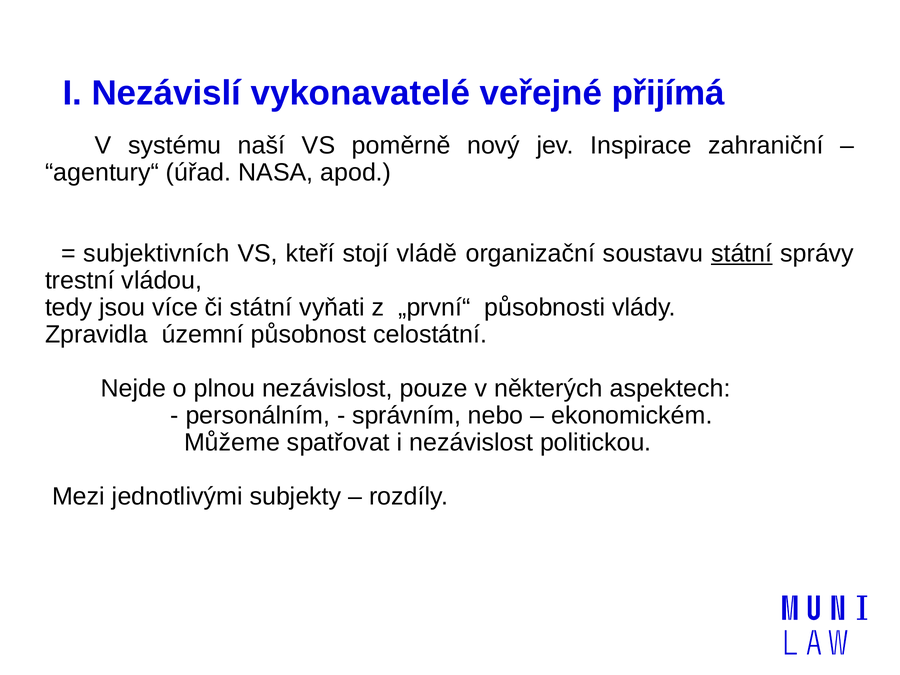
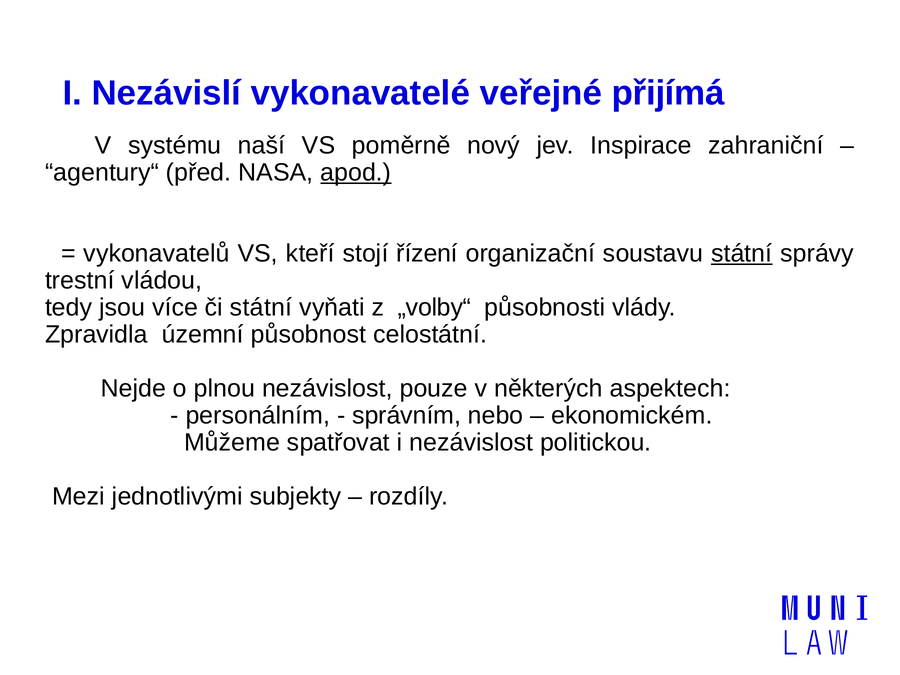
úřad: úřad -> před (199, 172)
apod underline: none -> present (356, 172)
subjektivních: subjektivních -> vykonavatelů (157, 253)
vládě: vládě -> řízení (427, 253)
„první“: „první“ -> „volby“ (434, 307)
